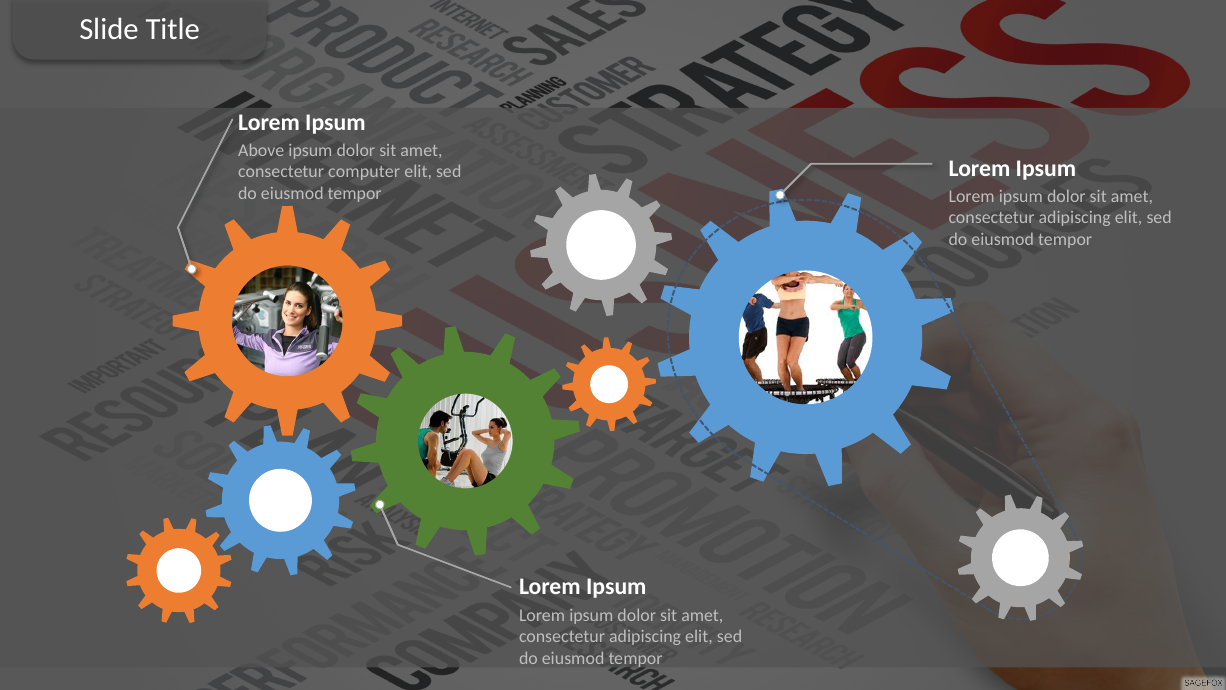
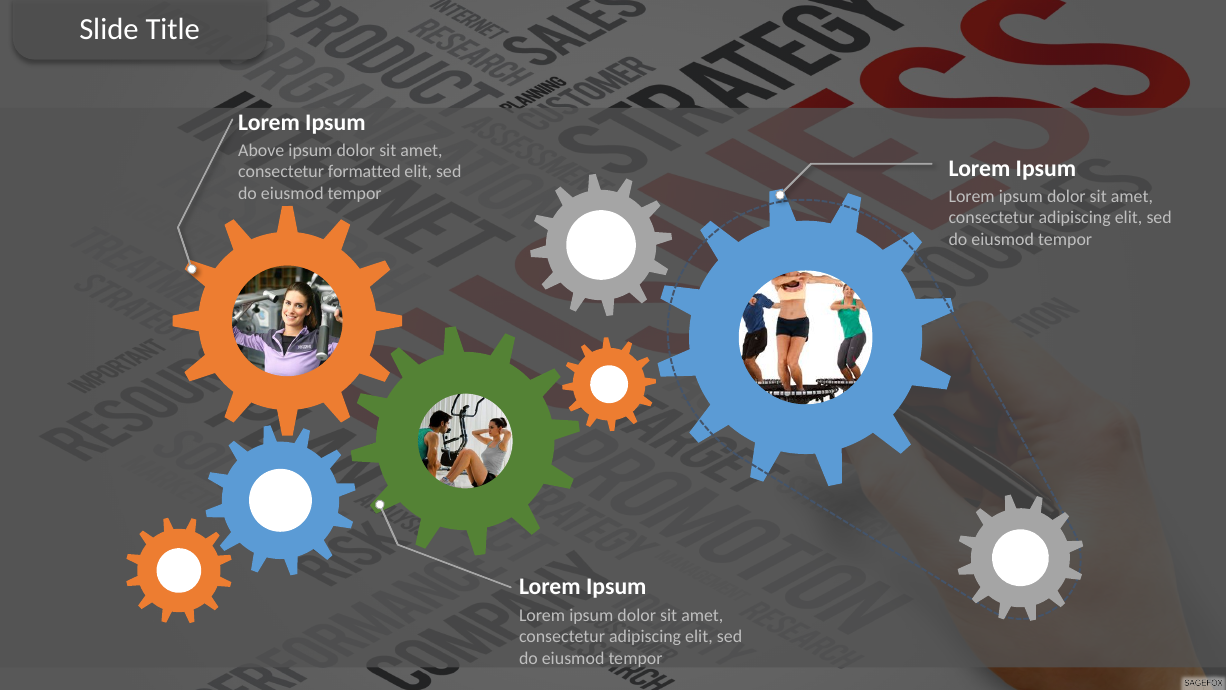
computer: computer -> formatted (364, 172)
